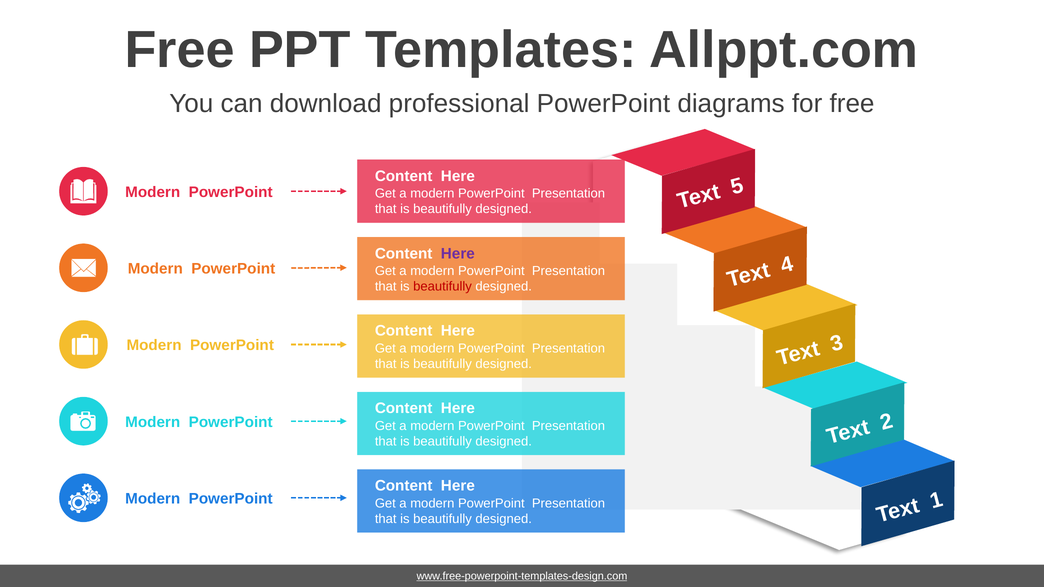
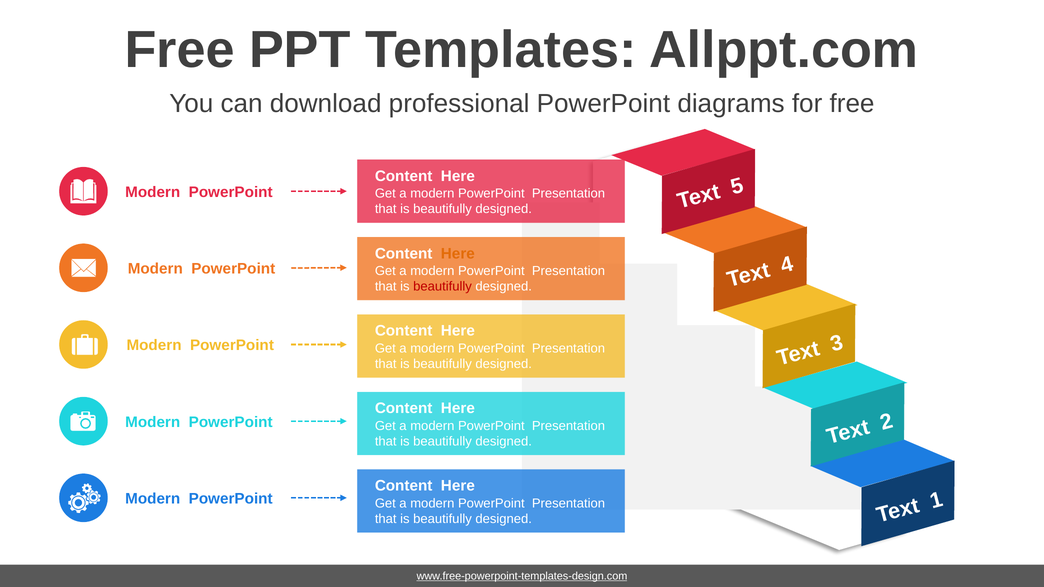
Here colour: purple -> orange (458, 254)
